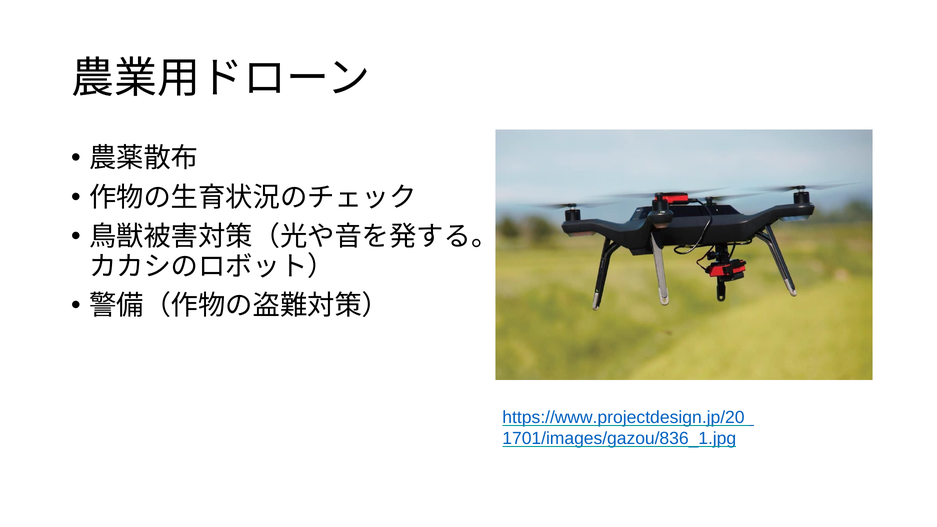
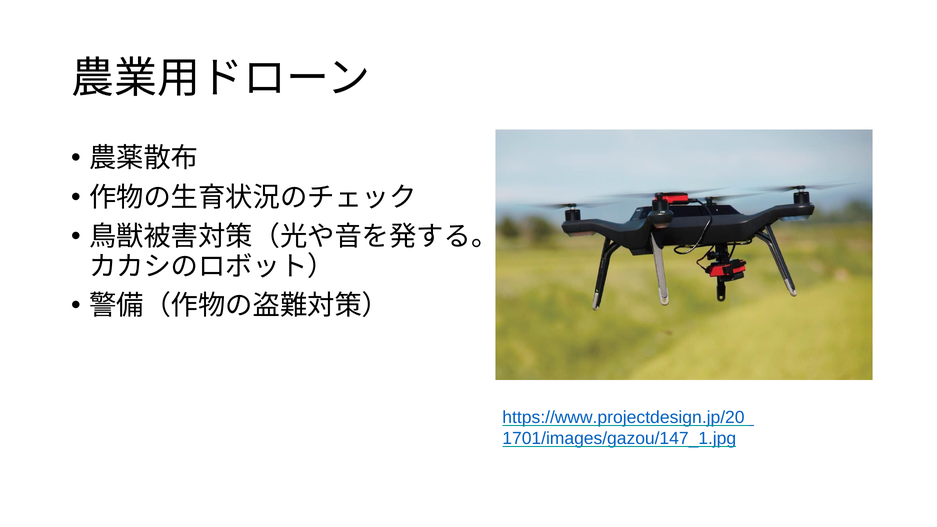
1701/images/gazou/836_1.jpg: 1701/images/gazou/836_1.jpg -> 1701/images/gazou/147_1.jpg (619, 439)
